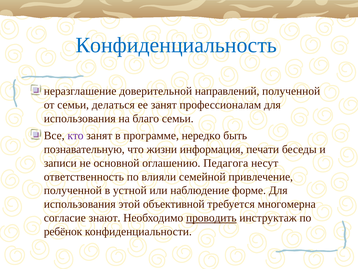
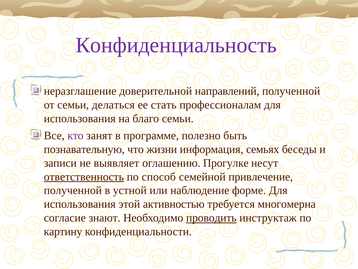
Конфиденциальность colour: blue -> purple (176, 45)
ее занят: занят -> стать (164, 105)
нередко: нередко -> полезно (201, 135)
печати: печати -> семьях (263, 149)
основной: основной -> выявляет (116, 163)
Педагога: Педагога -> Прогулке (226, 163)
ответственность underline: none -> present (84, 176)
влияли: влияли -> способ (159, 176)
объективной: объективной -> активностью (174, 204)
ребёнок: ребёнок -> картину (63, 231)
